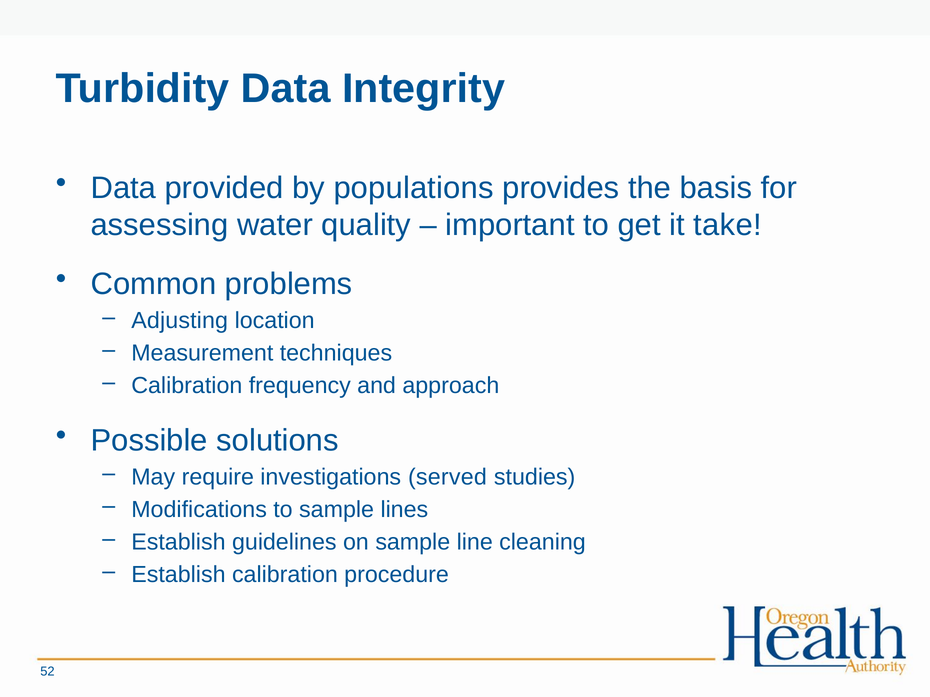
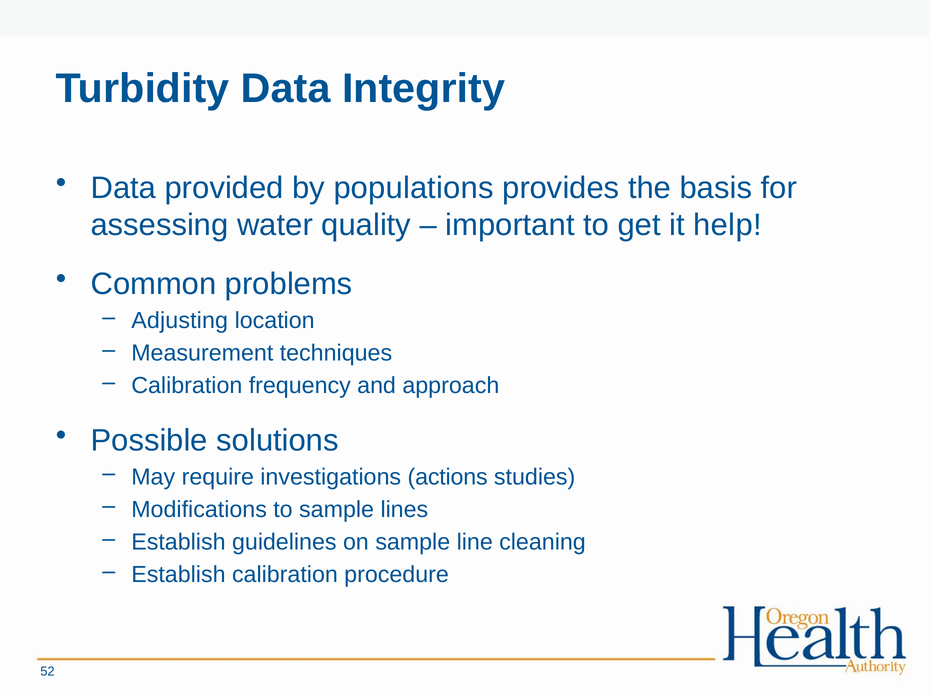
take: take -> help (728, 225)
served: served -> actions (448, 477)
